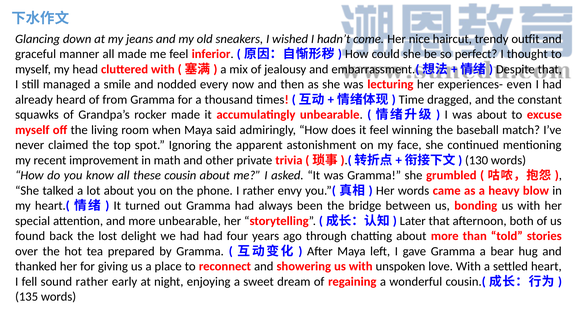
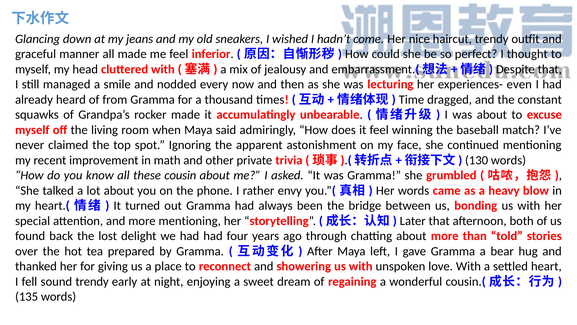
more unbearable: unbearable -> mentioning (190, 221)
sound rather: rather -> trendy (92, 281)
